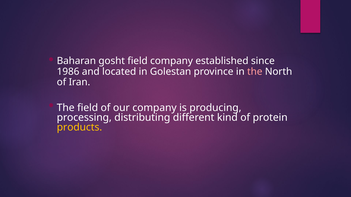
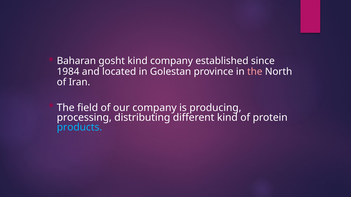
gosht field: field -> kind (138, 61)
1986: 1986 -> 1984 (68, 72)
products colour: yellow -> light blue (79, 128)
